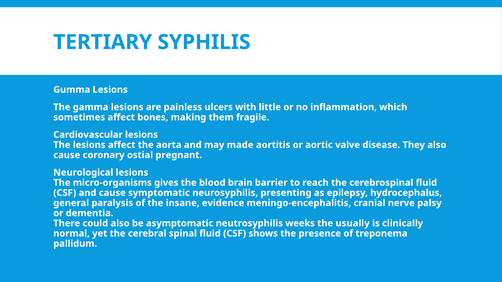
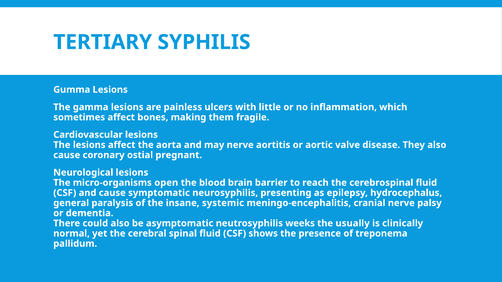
may made: made -> nerve (240, 145)
gives: gives -> open (166, 183)
evidence: evidence -> systemic (223, 203)
